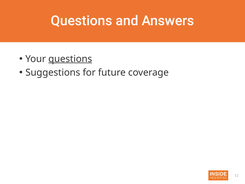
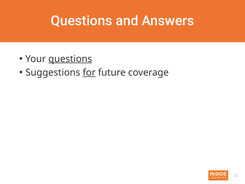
for underline: none -> present (89, 72)
